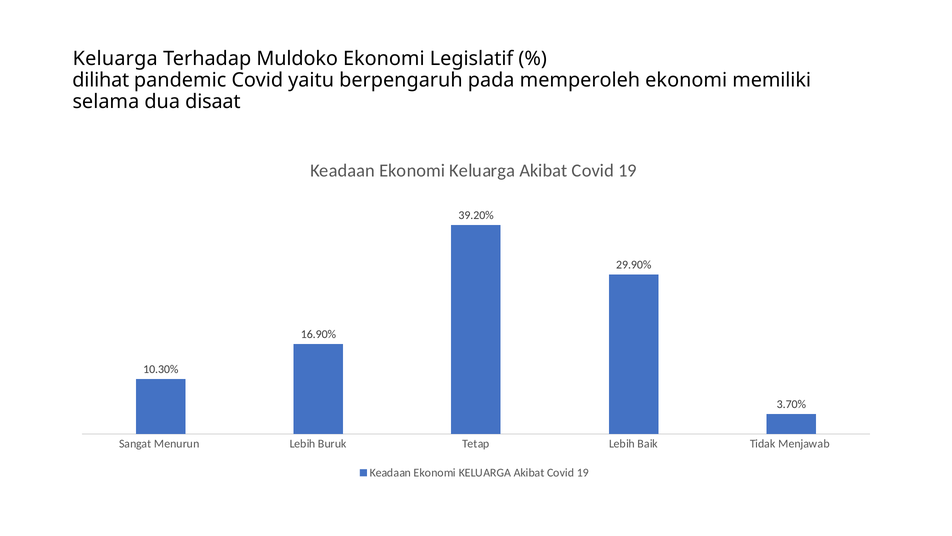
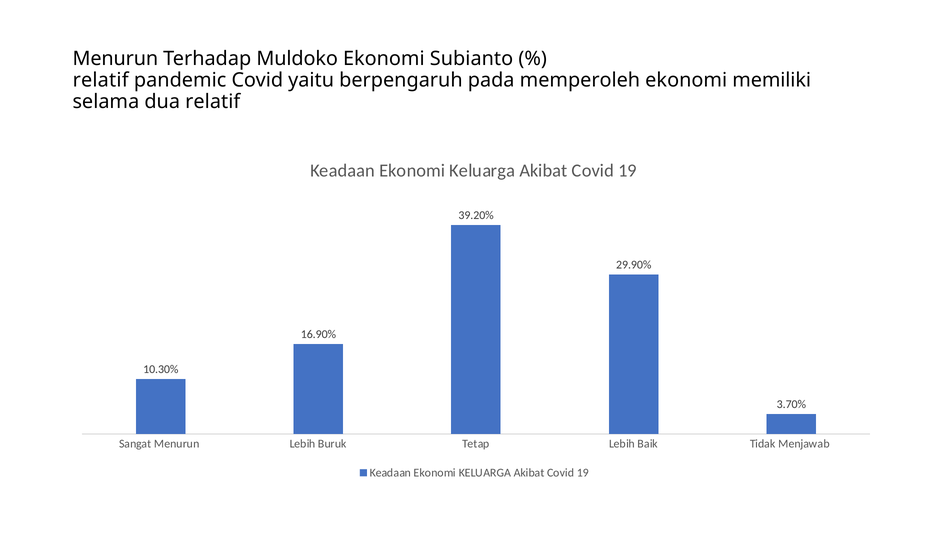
Keluarga: Keluarga -> Menurun (115, 59)
Legislatif: Legislatif -> Subianto (472, 59)
dilihat: dilihat -> relatif (101, 80)
dua disaat: disaat -> relatif (213, 102)
